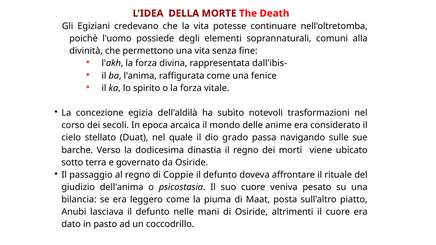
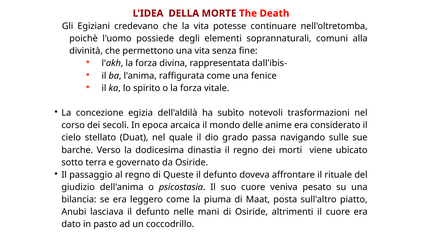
Coppie: Coppie -> Queste (178, 175)
